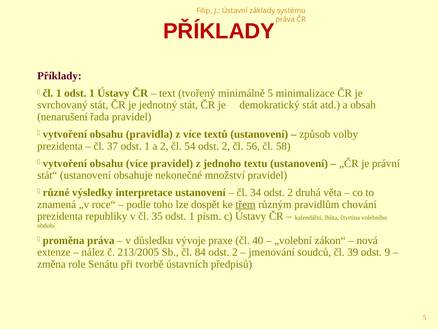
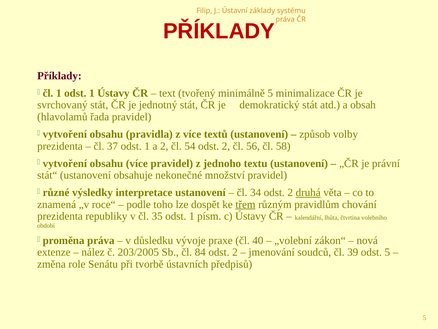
nenarušení: nenarušení -> hlavolamů (62, 117)
druhá underline: none -> present (308, 192)
213/2005: 213/2005 -> 203/2005 (138, 252)
odst 9: 9 -> 5 (387, 252)
